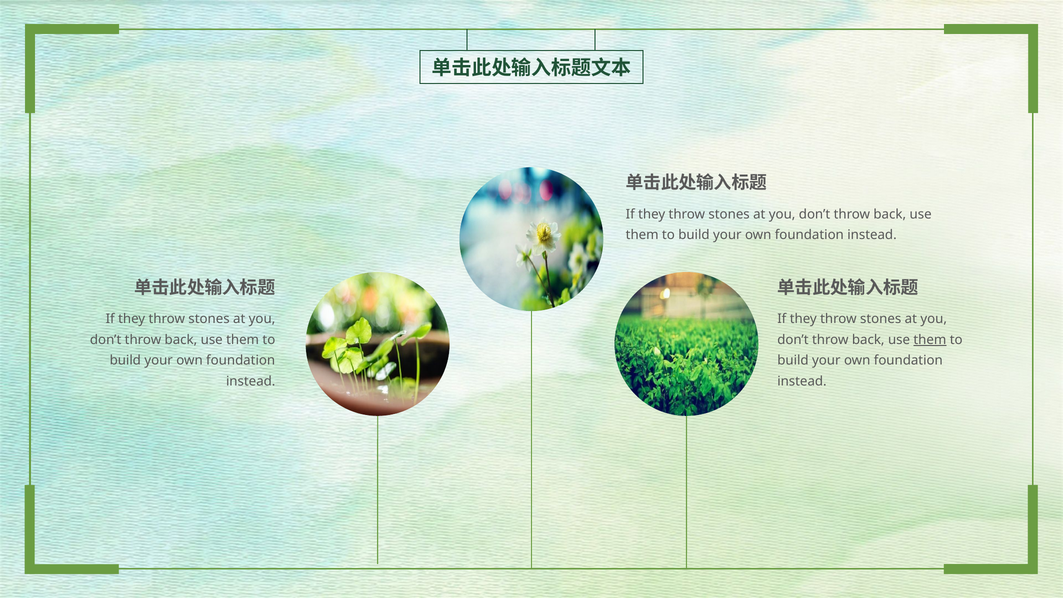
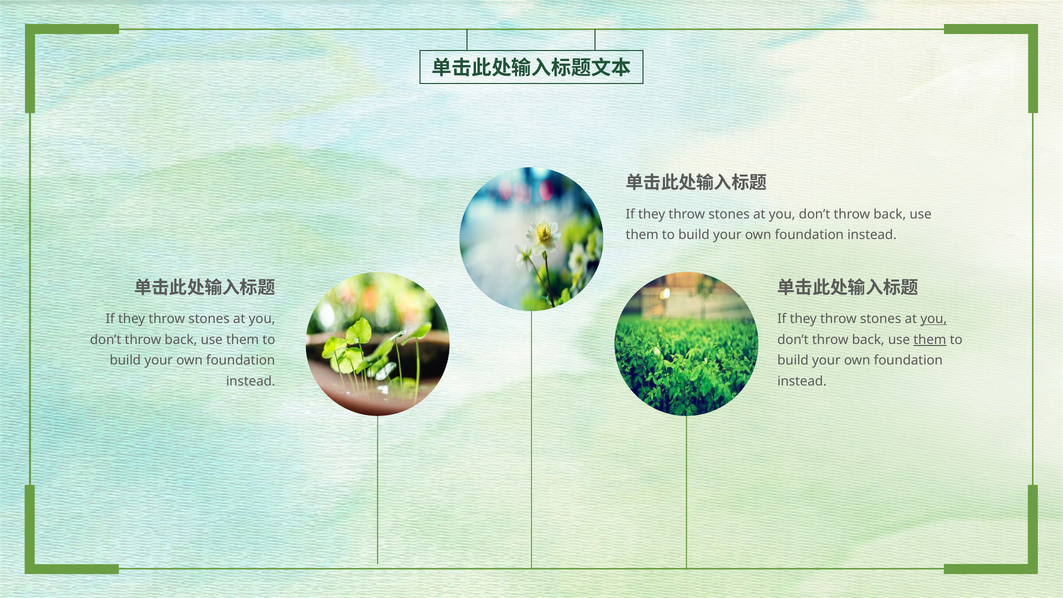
you underline: none -> present (934, 319)
